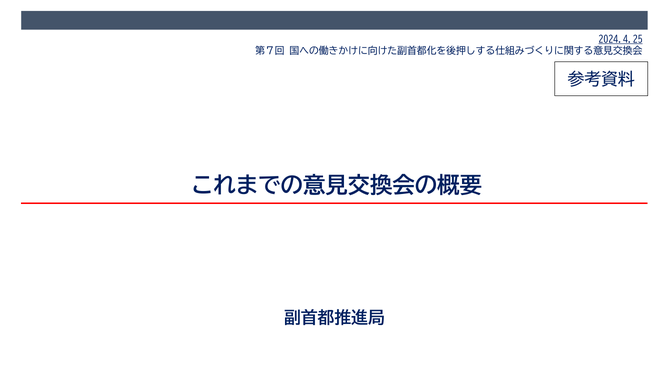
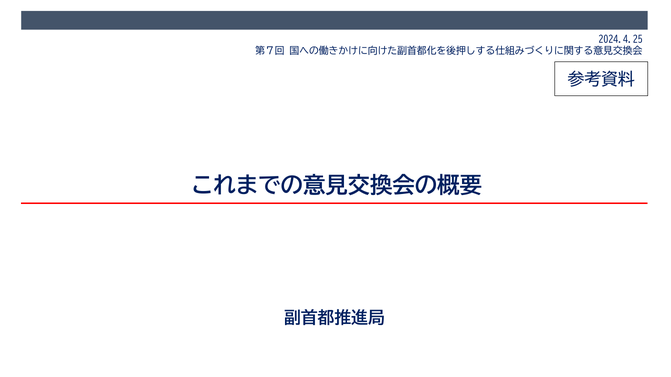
2024.4.25 underline: present -> none (621, 40)
